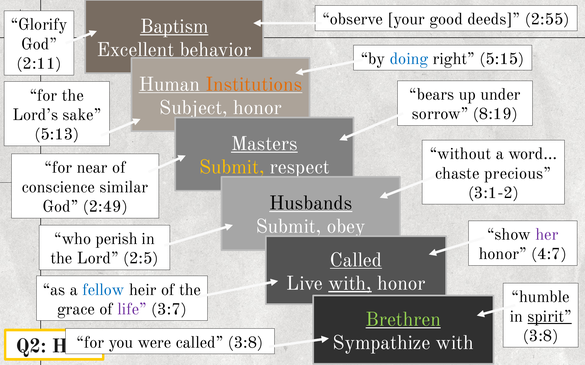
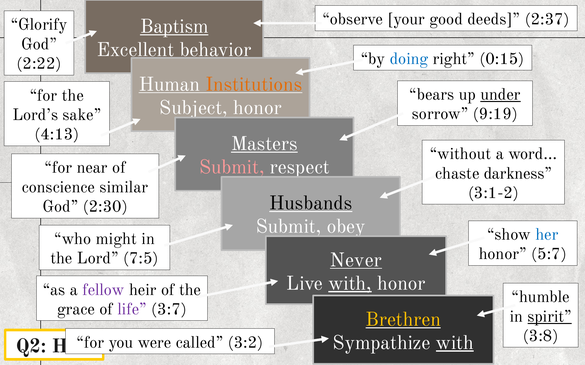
2:55: 2:55 -> 2:37 (547, 19)
5:15: 5:15 -> 0:15 (502, 59)
2:11: 2:11 -> 2:22 (39, 64)
under underline: none -> present (501, 95)
8:19: 8:19 -> 9:19 (495, 114)
5:13: 5:13 -> 4:13 (57, 135)
Submit colour: yellow -> pink (232, 167)
precious: precious -> darkness (518, 174)
2:49: 2:49 -> 2:30 (105, 207)
her colour: purple -> blue (547, 235)
perish: perish -> might (116, 239)
4:7: 4:7 -> 5:7 (549, 254)
2:5: 2:5 -> 7:5 (141, 259)
Called: Called -> Never (356, 260)
fellow colour: blue -> purple (103, 290)
Brethren colour: light green -> yellow (403, 320)
with underline: none -> present (455, 343)
called 3:8: 3:8 -> 3:2 (246, 343)
